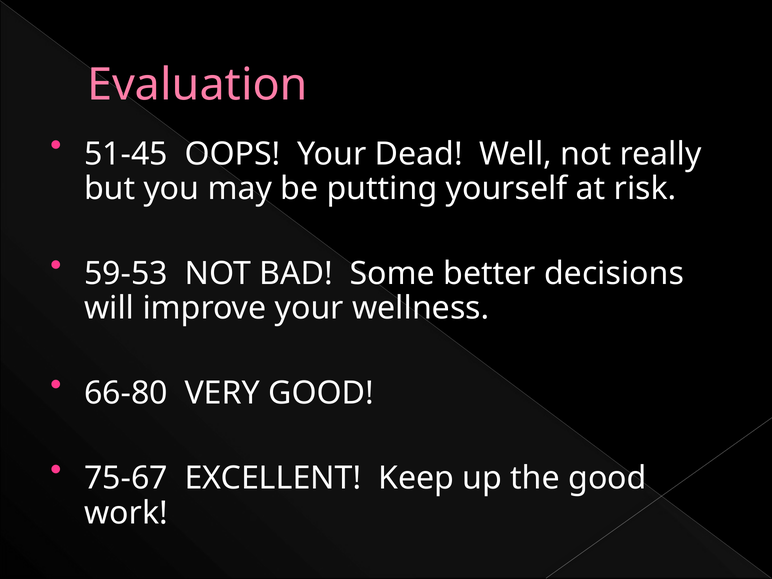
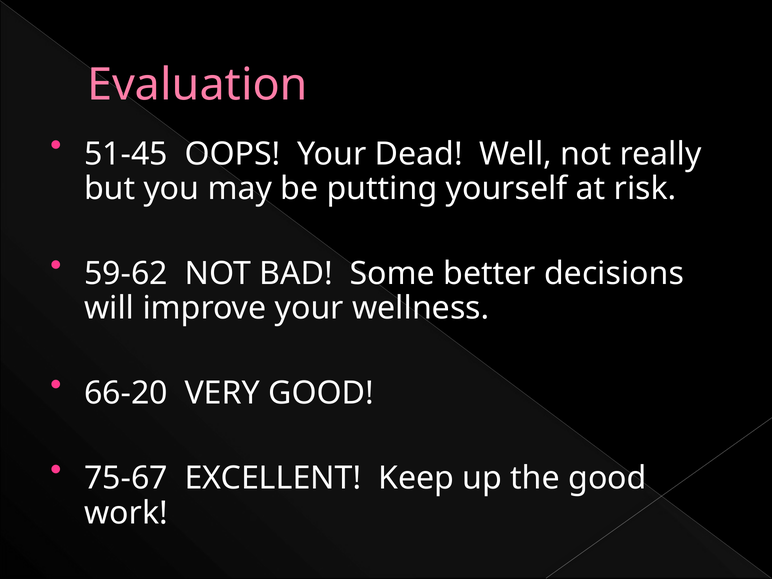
59-53: 59-53 -> 59-62 (126, 274)
66-80: 66-80 -> 66-20 (126, 393)
